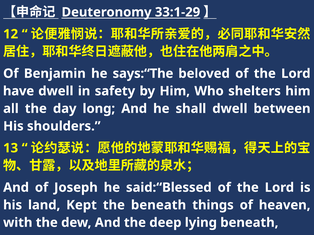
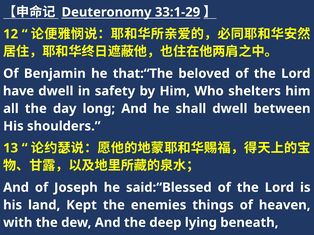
says:“The: says:“The -> that:“The (143, 74)
the beneath: beneath -> enemies (159, 205)
